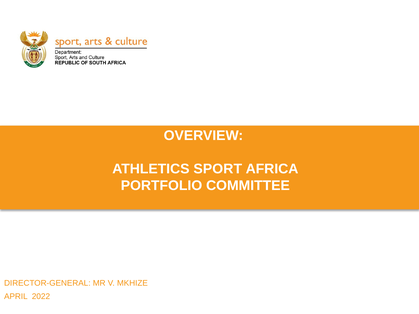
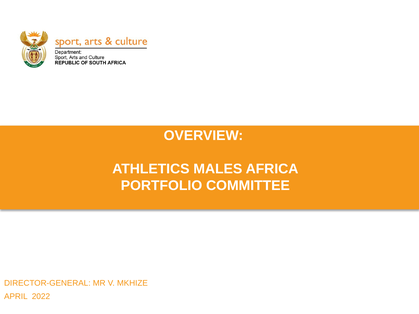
SPORT: SPORT -> MALES (218, 169)
